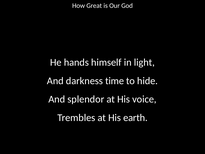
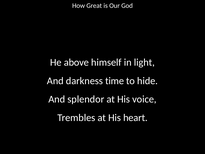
hands: hands -> above (76, 62)
earth: earth -> heart (135, 118)
